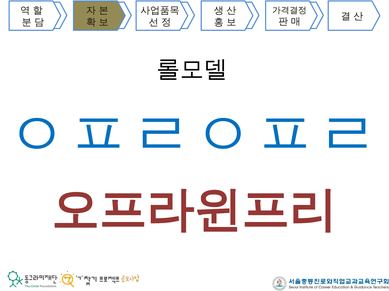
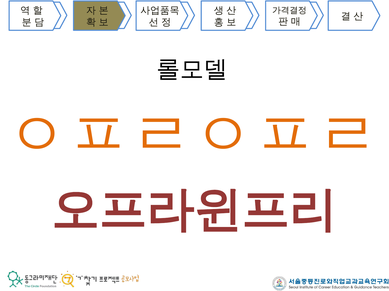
ㅇㅍㄹㅇㅍㄹ colour: blue -> orange (192, 135)
